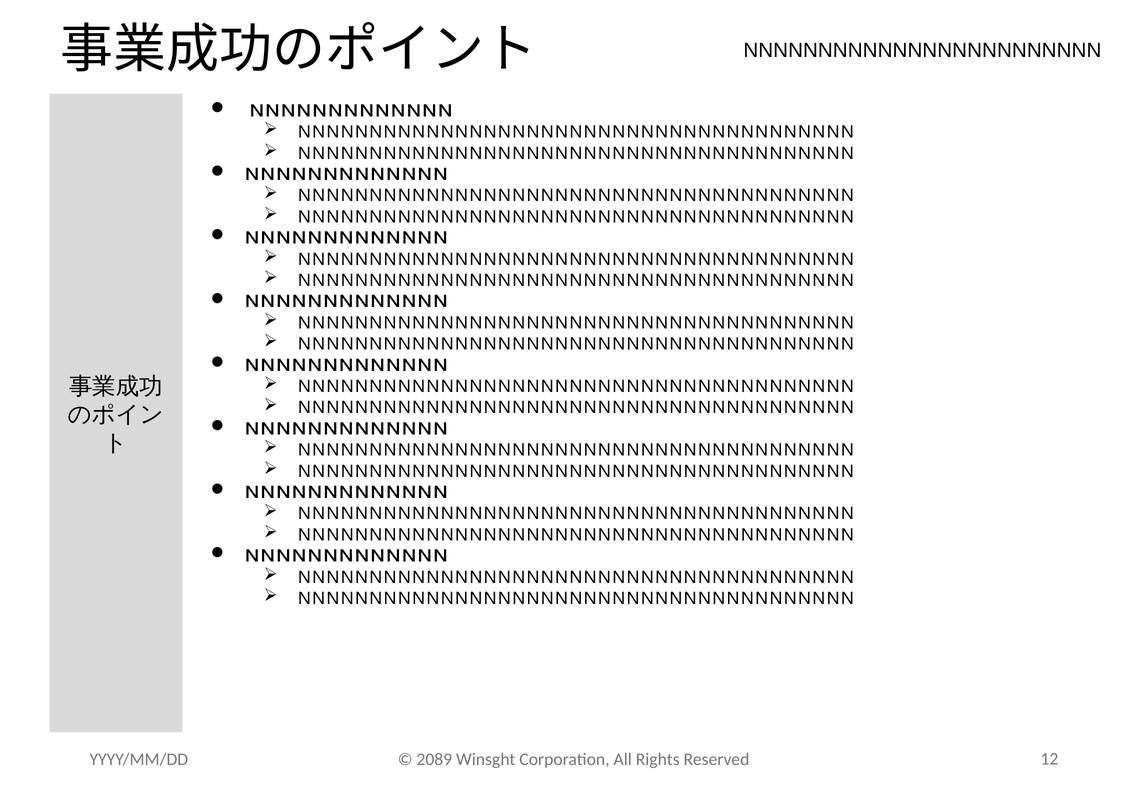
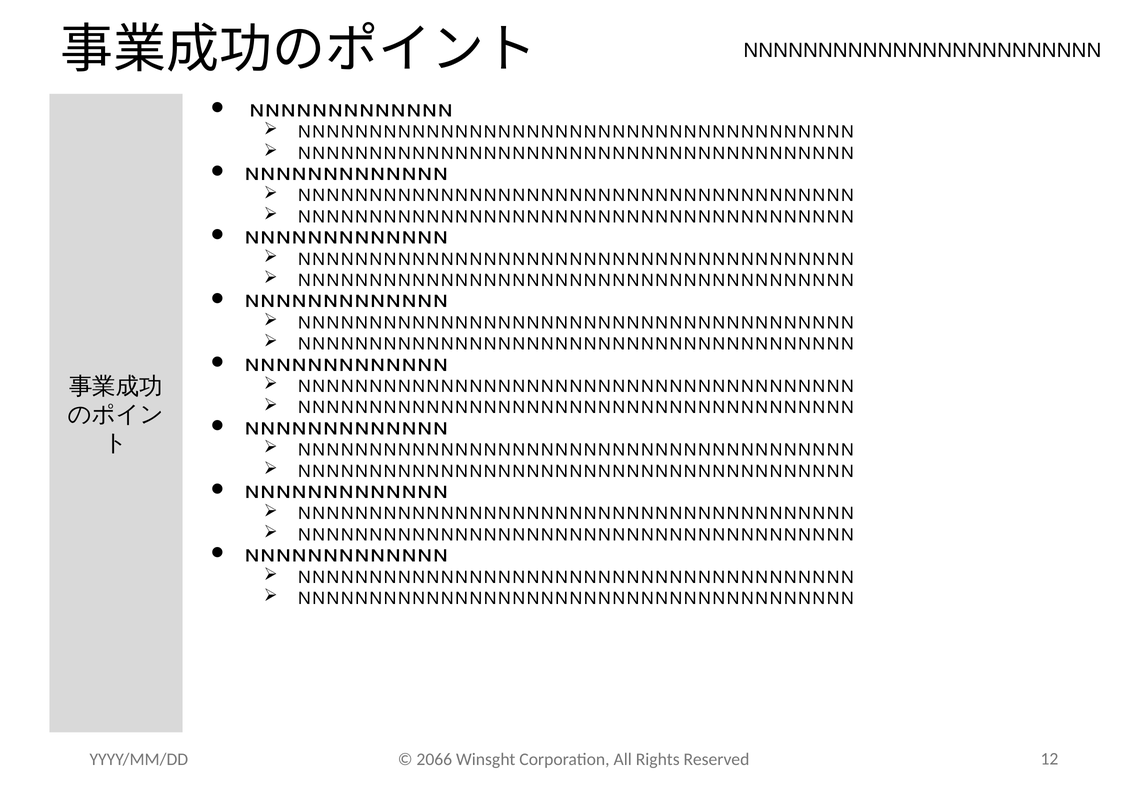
2089: 2089 -> 2066 (434, 759)
